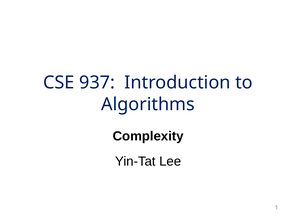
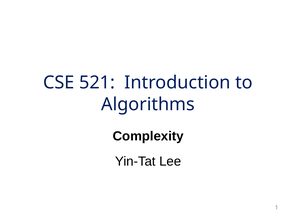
937: 937 -> 521 (97, 83)
